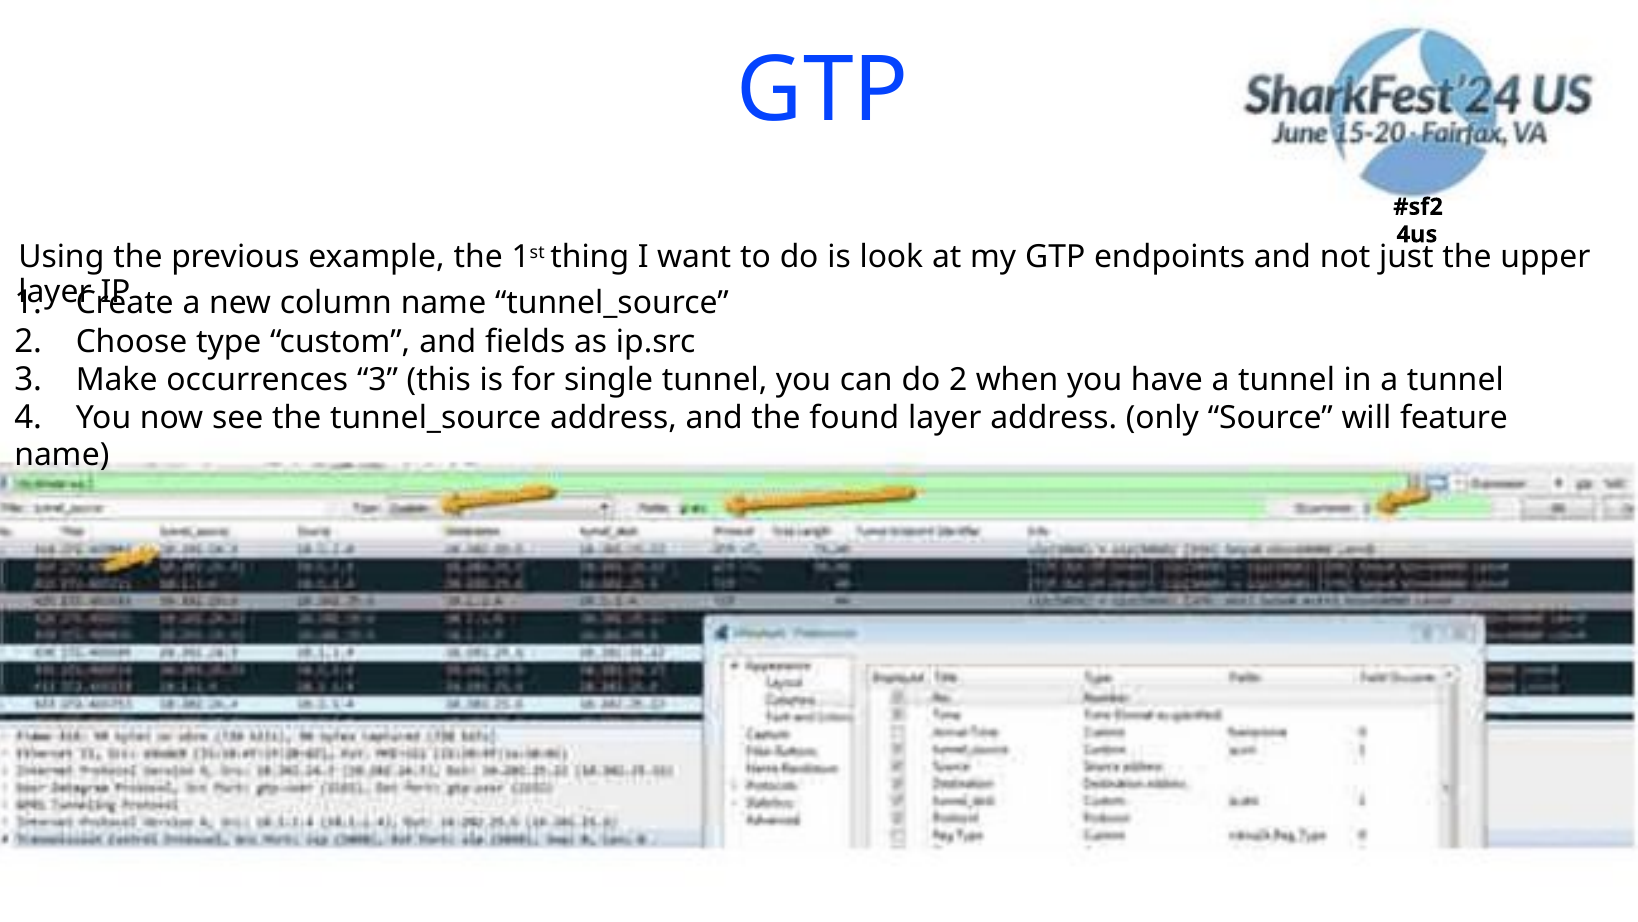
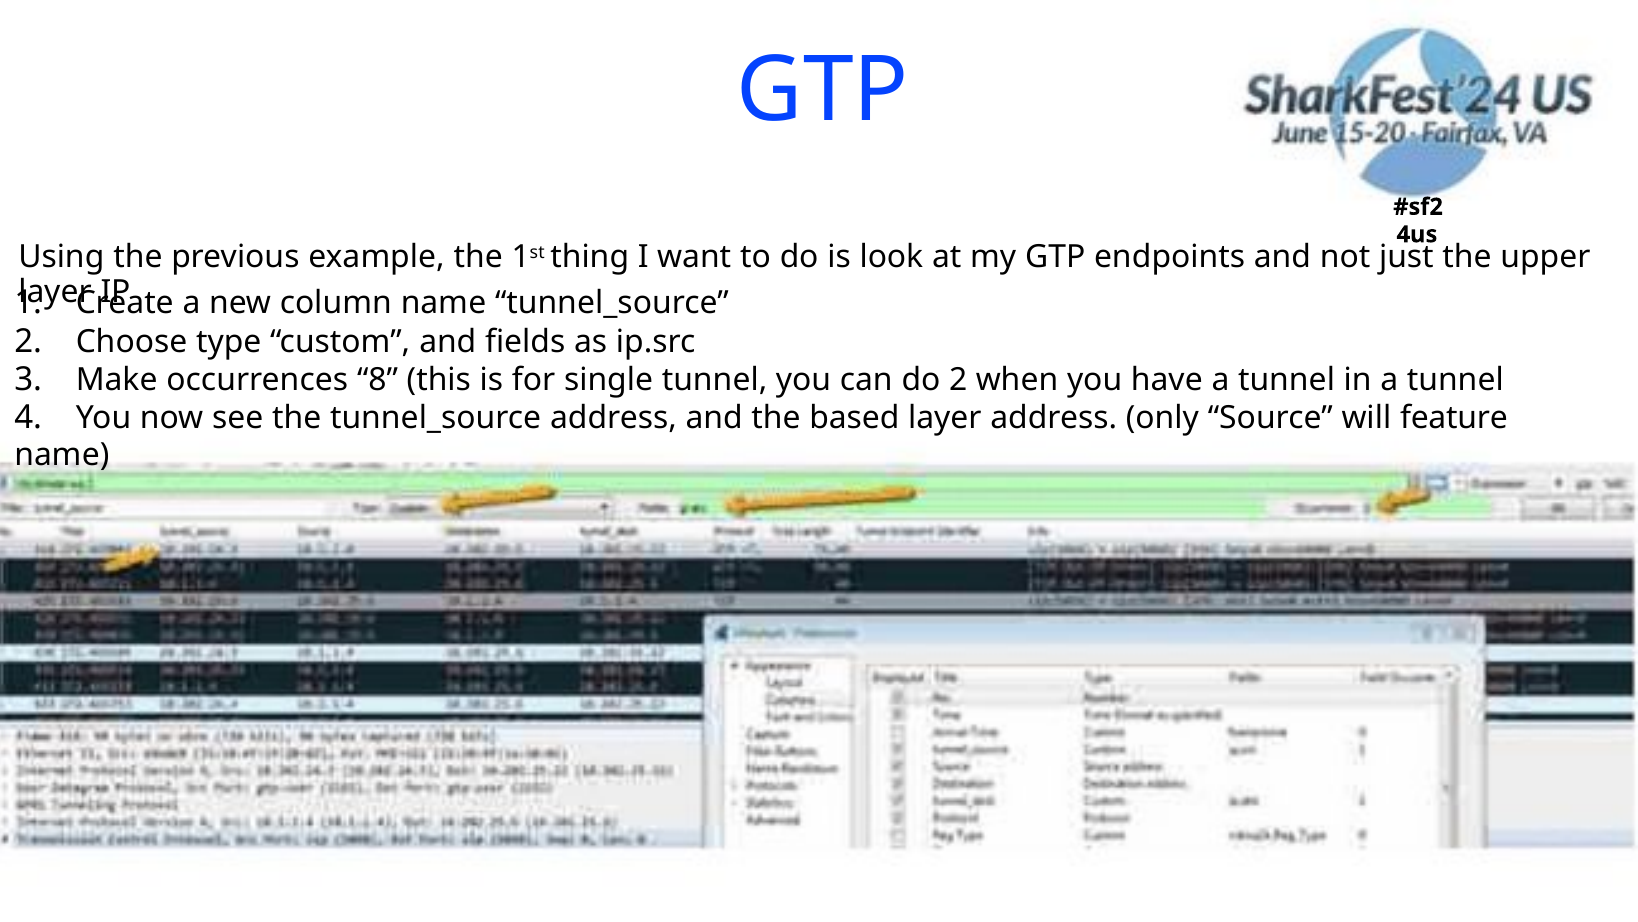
occurrences 3: 3 -> 8 (377, 379)
found: found -> based (854, 418)
